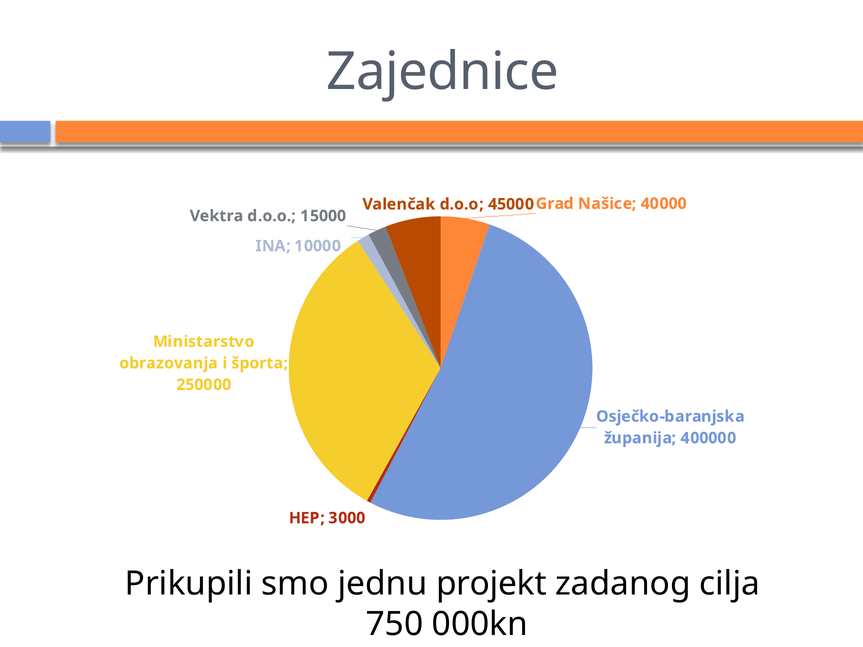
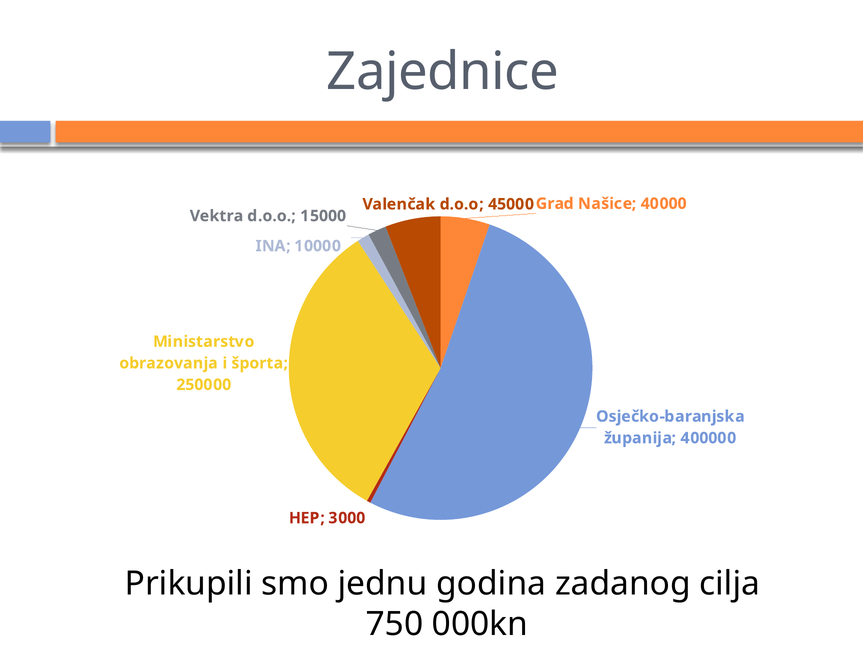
projekt: projekt -> godina (491, 584)
